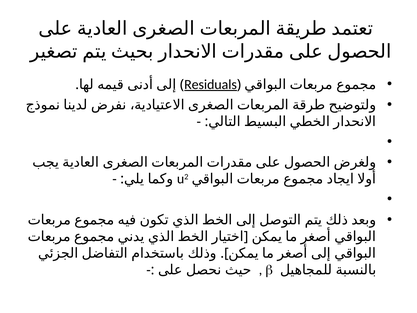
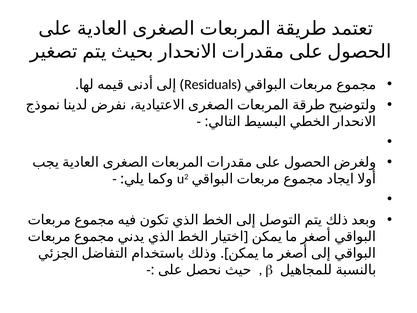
Residuals underline: present -> none (211, 84)
